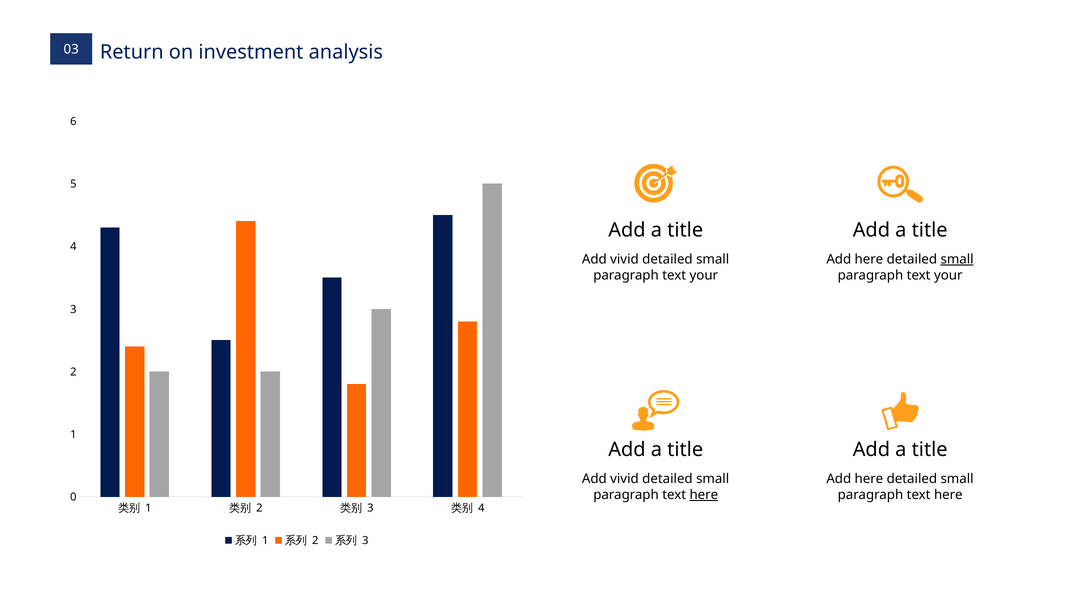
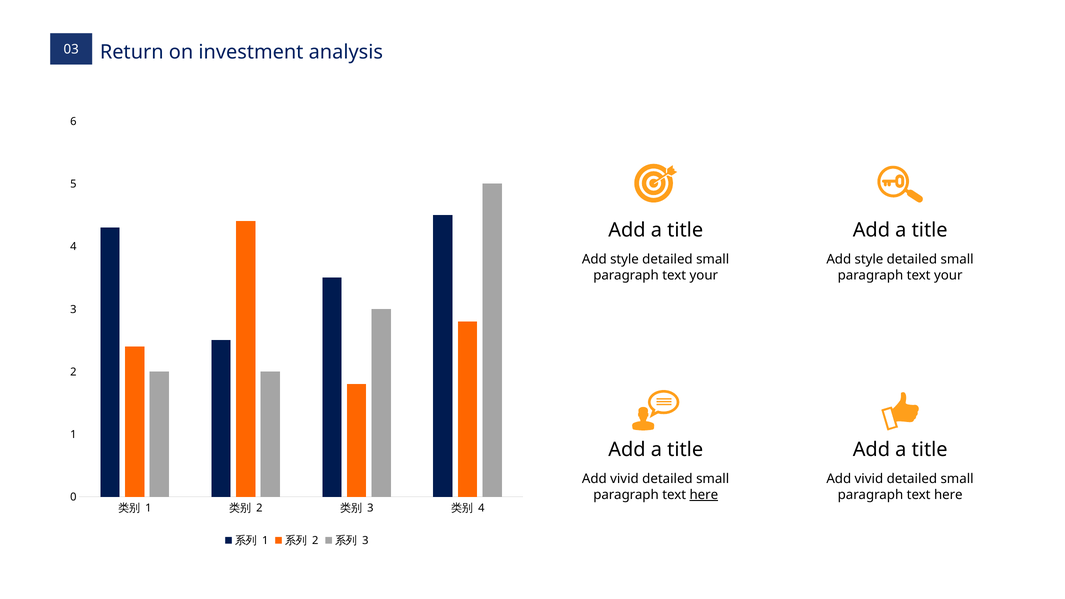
vivid: vivid -> style (624, 259)
here: here -> style (869, 259)
small underline: present -> none (957, 259)
here: here -> vivid (869, 479)
